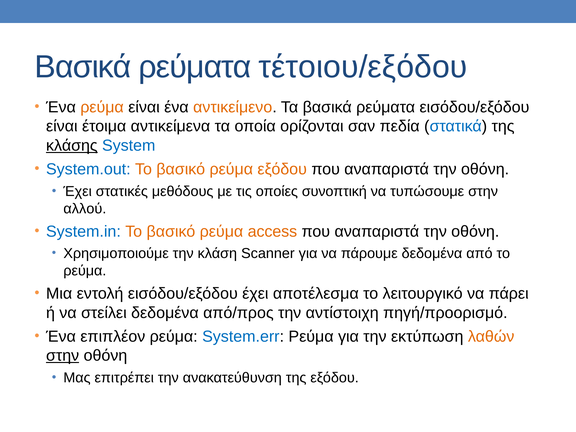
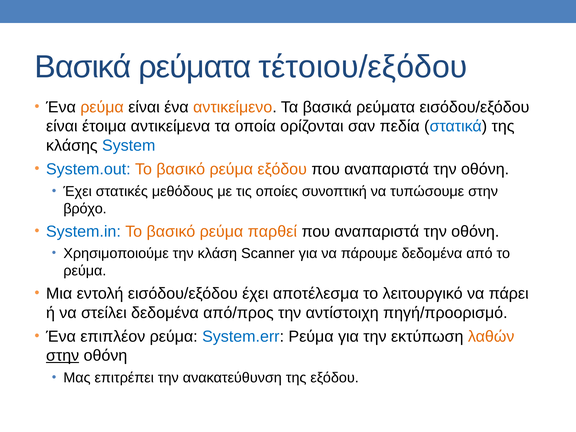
κλάσης underline: present -> none (72, 146)
αλλού: αλλού -> βρόχο (85, 209)
access: access -> παρθεί (272, 231)
